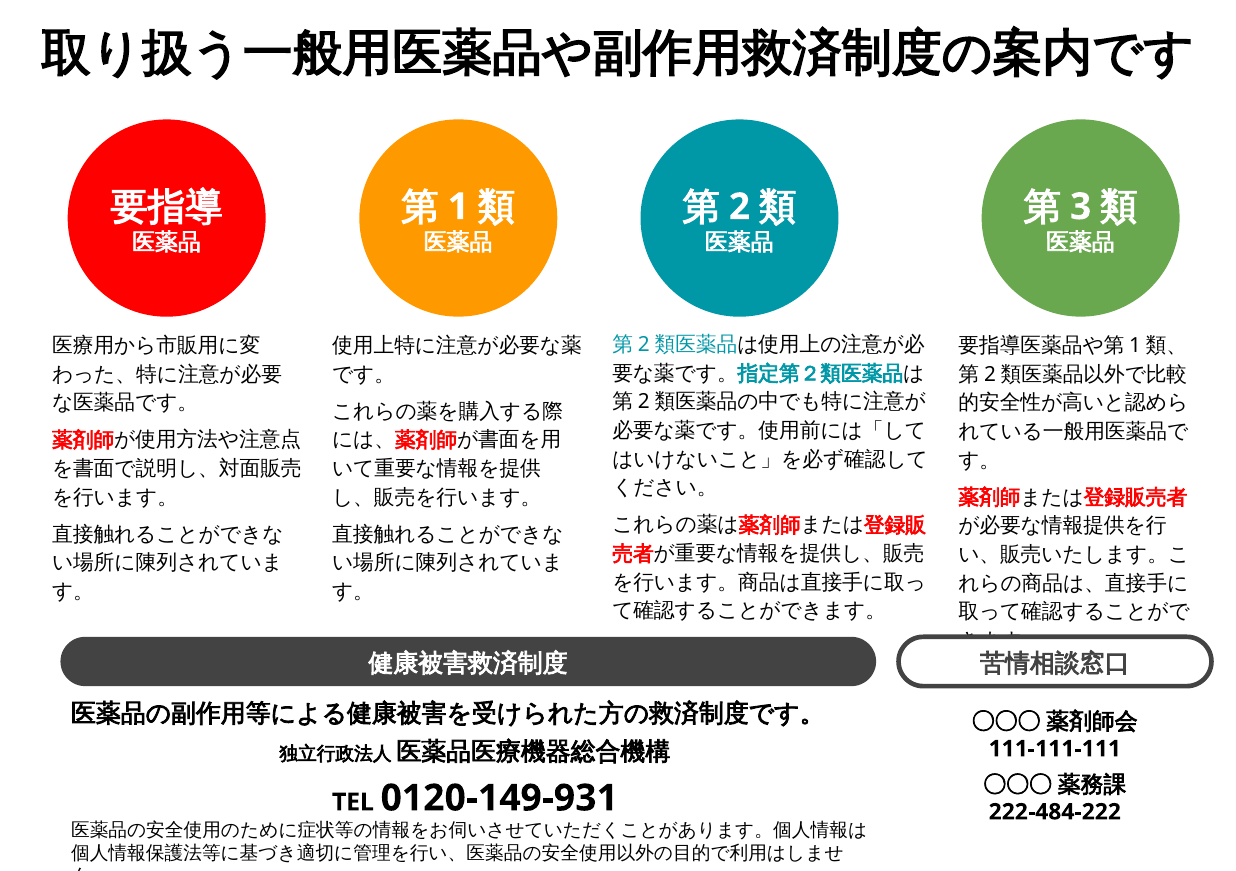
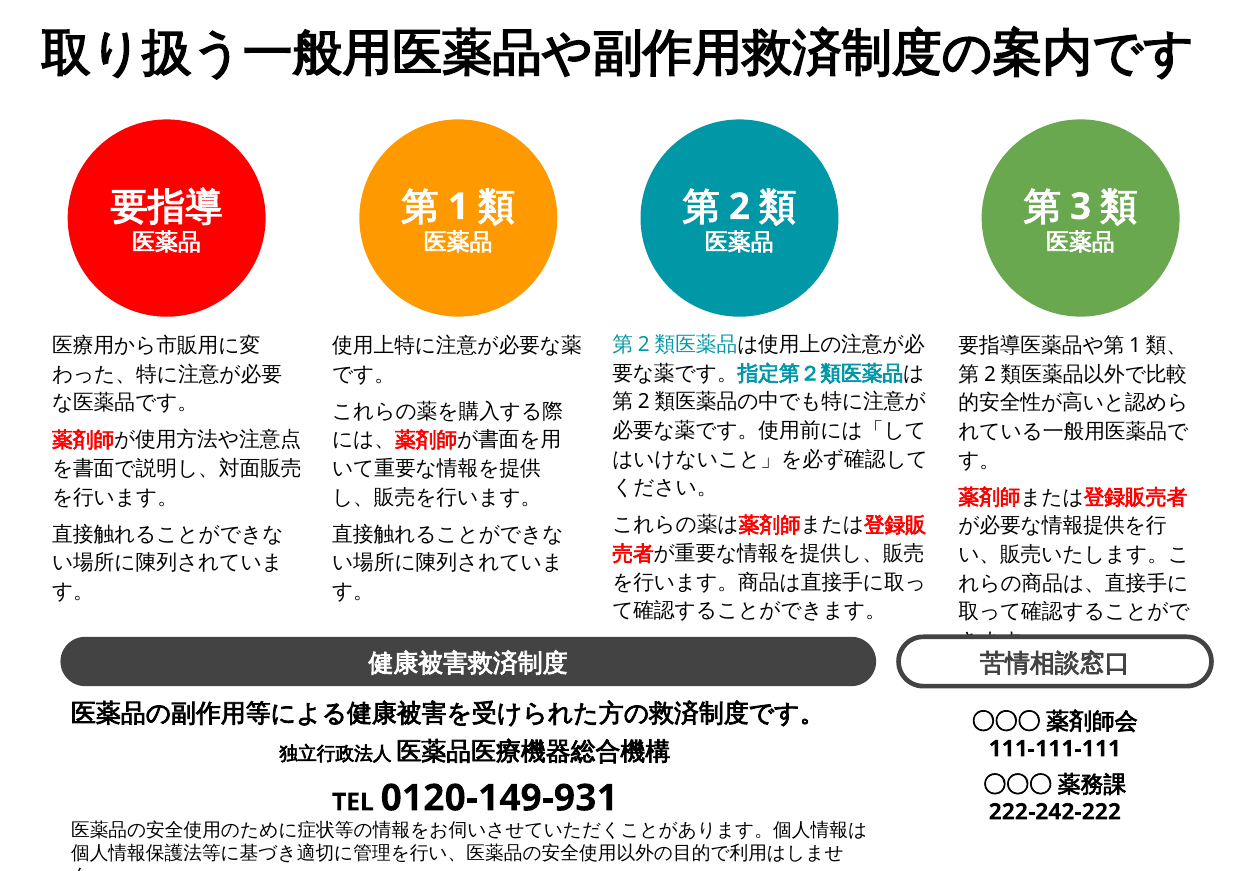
222-484-222: 222-484-222 -> 222-242-222 (1055, 812)
